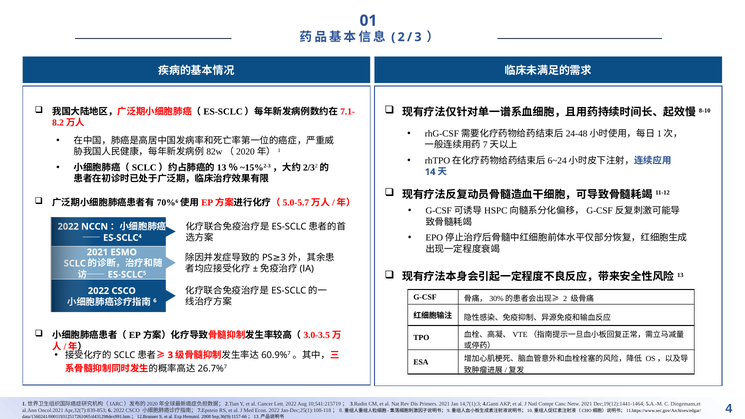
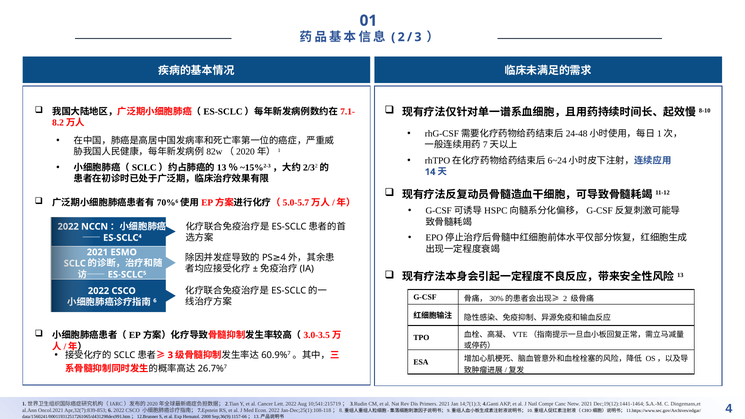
3: 3 -> 4 (283, 258)
